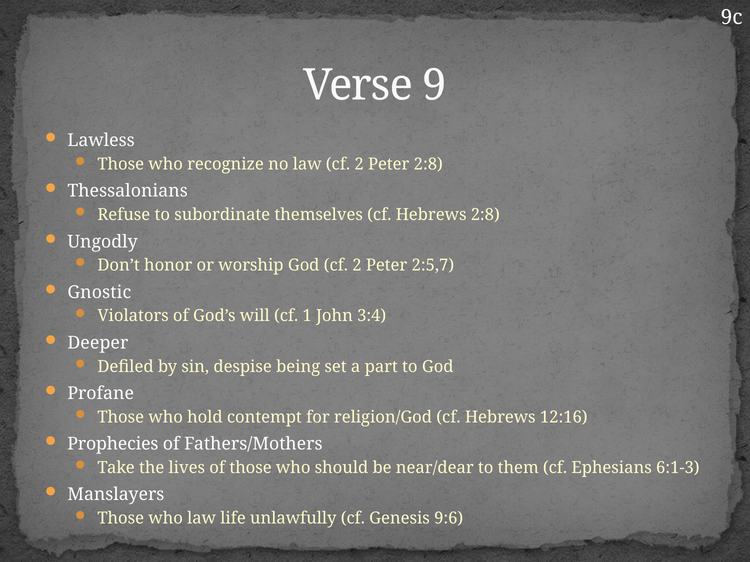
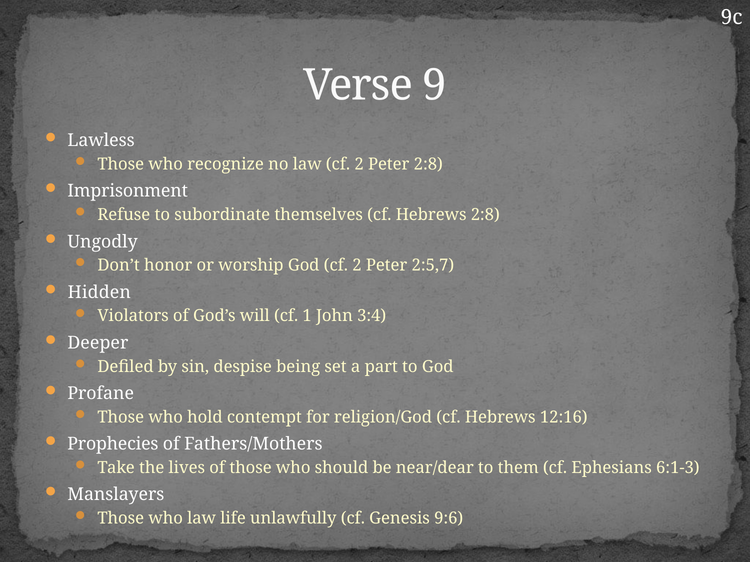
Thessalonians: Thessalonians -> Imprisonment (128, 191)
Gnostic: Gnostic -> Hidden (99, 293)
